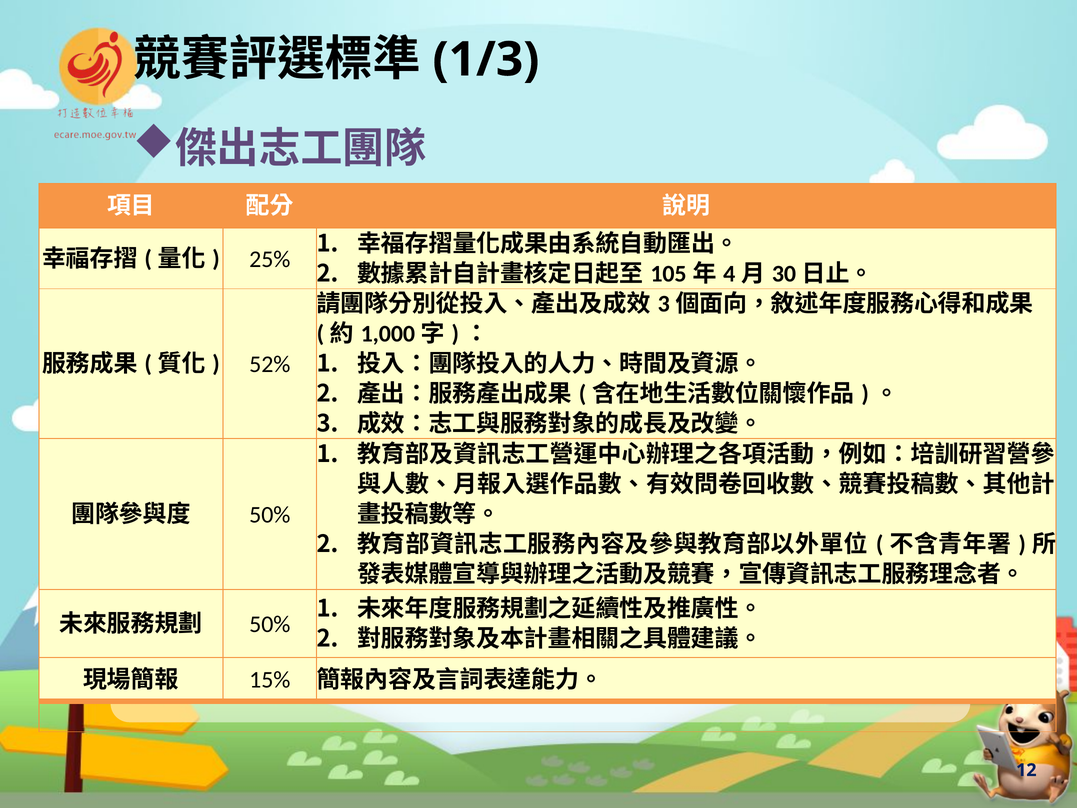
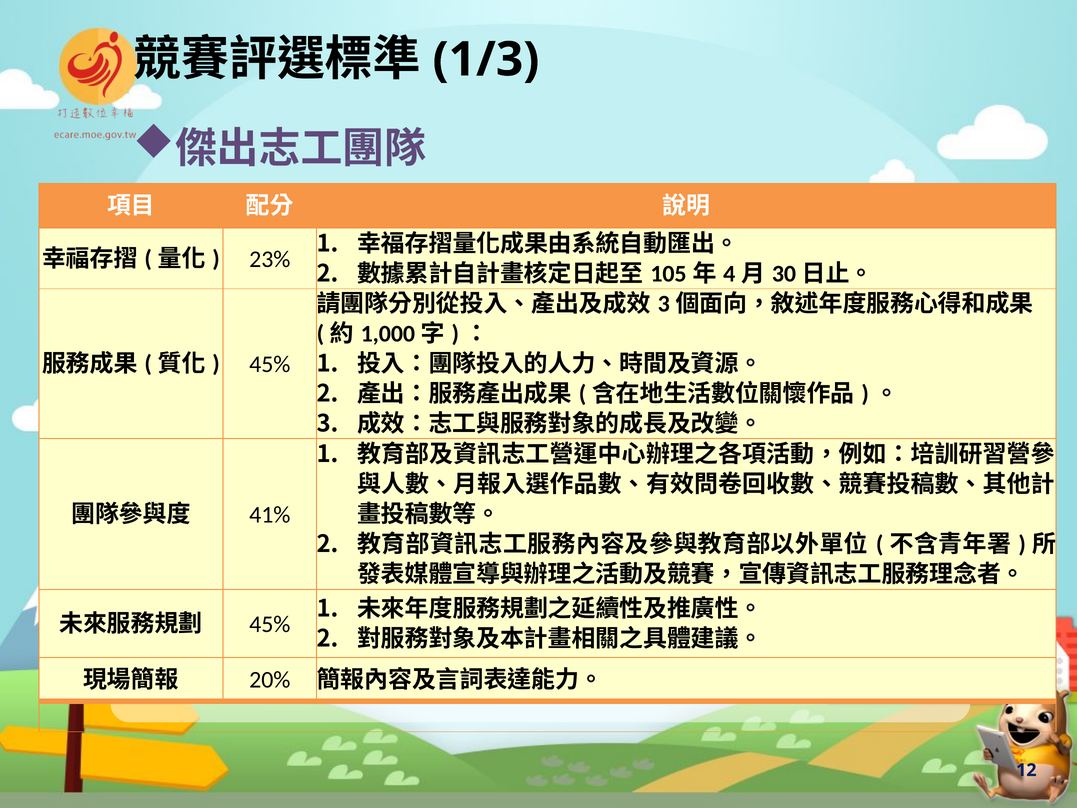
25%: 25% -> 23% (270, 259)
52%: 52% -> 45% (270, 364)
50%: 50% -> 41% (270, 514)
50%: 50% -> 45% (270, 624)
15%: 15% -> 20% (270, 680)
